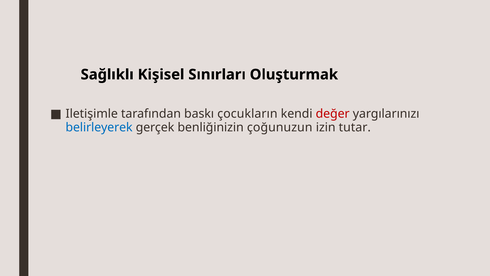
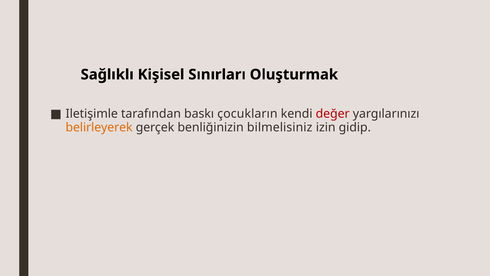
belirleyerek colour: blue -> orange (99, 127)
çoğunuzun: çoğunuzun -> bilmelisiniz (280, 127)
tutar: tutar -> gidip (355, 127)
